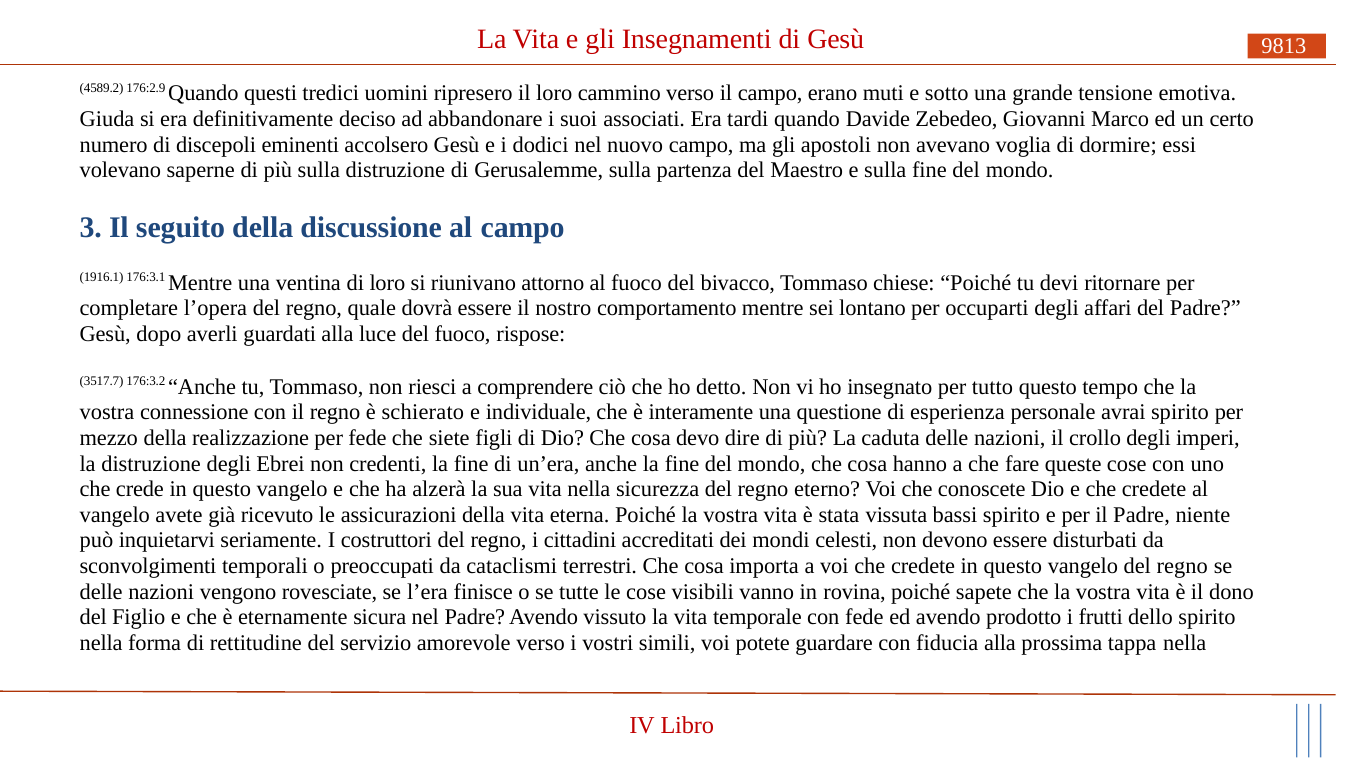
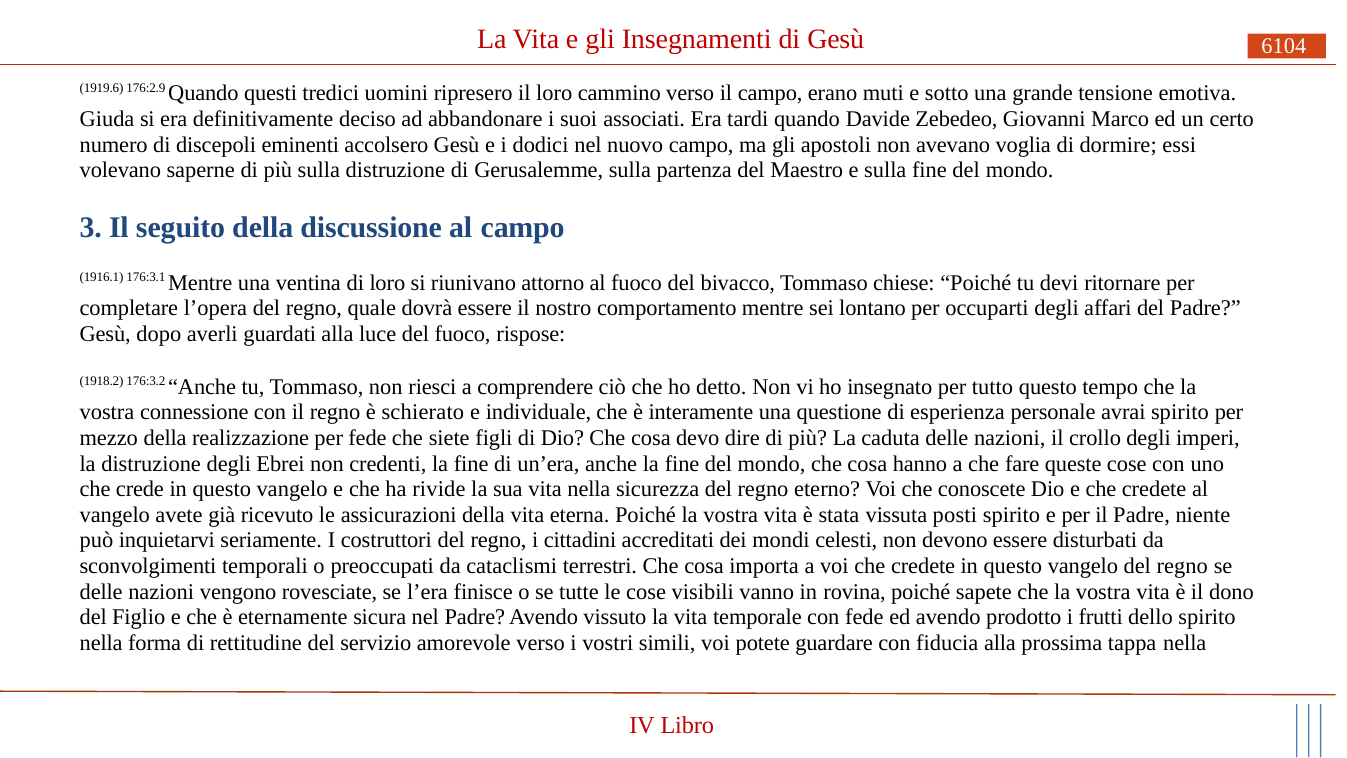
9813: 9813 -> 6104 (1284, 46)
4589.2: 4589.2 -> 1919.6 (102, 88)
3517.7: 3517.7 -> 1918.2 (102, 382)
alzerà: alzerà -> rivide (439, 490)
bassi: bassi -> posti (955, 515)
